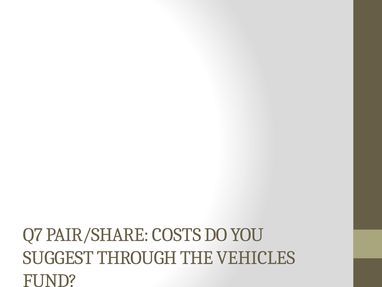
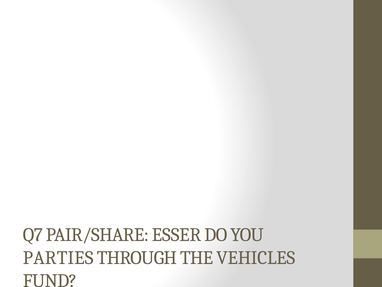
COSTS: COSTS -> ESSER (177, 234)
SUGGEST: SUGGEST -> PARTIES (58, 257)
